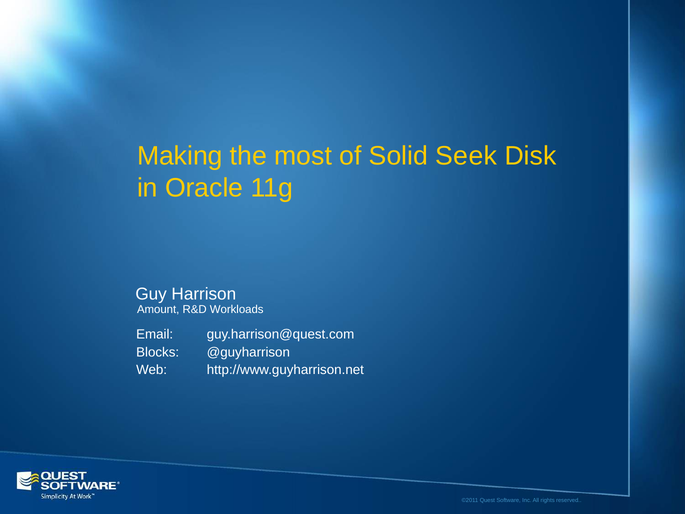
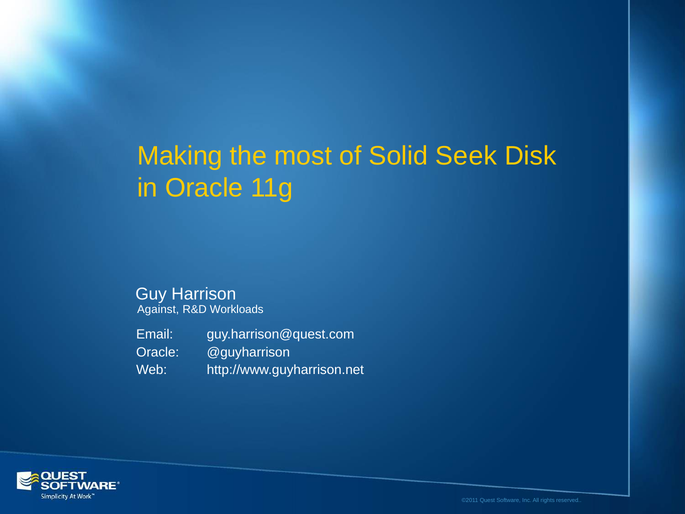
Amount: Amount -> Against (158, 310)
Blocks: Blocks -> Oracle (158, 352)
